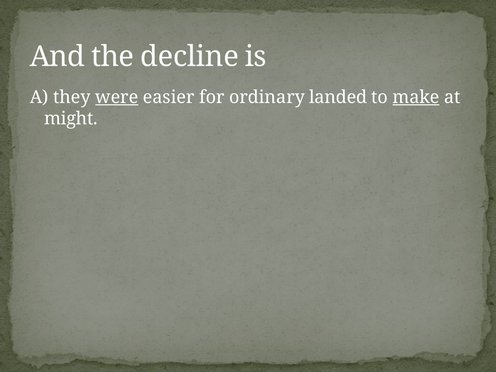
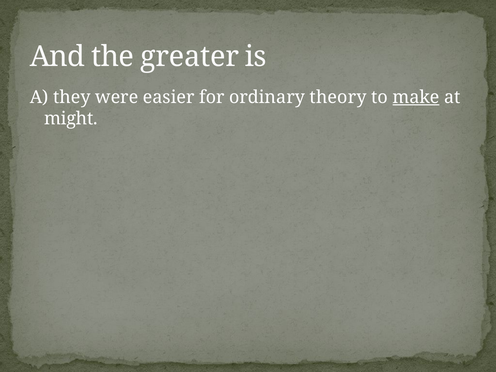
decline: decline -> greater (190, 57)
were underline: present -> none (117, 97)
landed: landed -> theory (338, 97)
